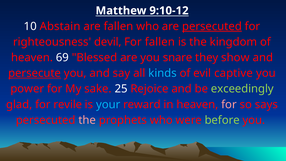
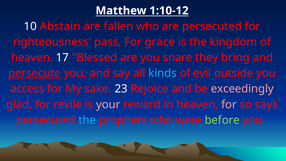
9:10-12: 9:10-12 -> 1:10-12 (169, 11)
persecuted underline: present -> none (212, 26)
devil: devil -> pass (108, 42)
For fallen: fallen -> grace (160, 42)
69: 69 -> 17 (62, 58)
show: show -> bring (235, 58)
captive: captive -> outside (234, 73)
power: power -> access (27, 89)
25: 25 -> 23 (121, 89)
exceedingly colour: light green -> pink (242, 89)
your colour: light blue -> pink (108, 104)
the colour: pink -> light blue (87, 120)
